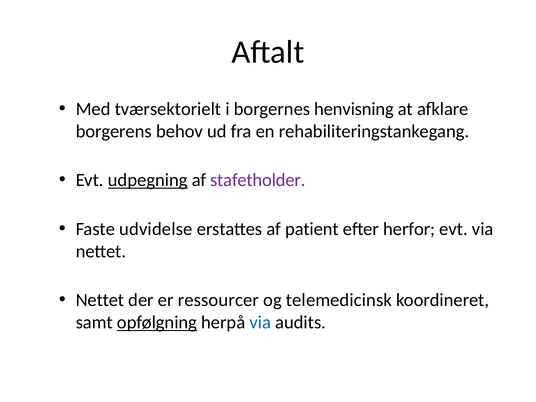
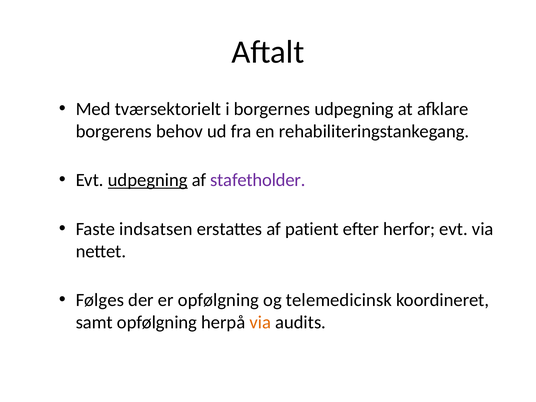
borgernes henvisning: henvisning -> udpegning (354, 109)
udvidelse: udvidelse -> indsatsen (156, 229)
Nettet: Nettet -> Følges (100, 300)
er ressourcer: ressourcer -> opfølgning (218, 300)
opfølgning underline: present -> none (157, 322)
via colour: blue -> orange (260, 322)
